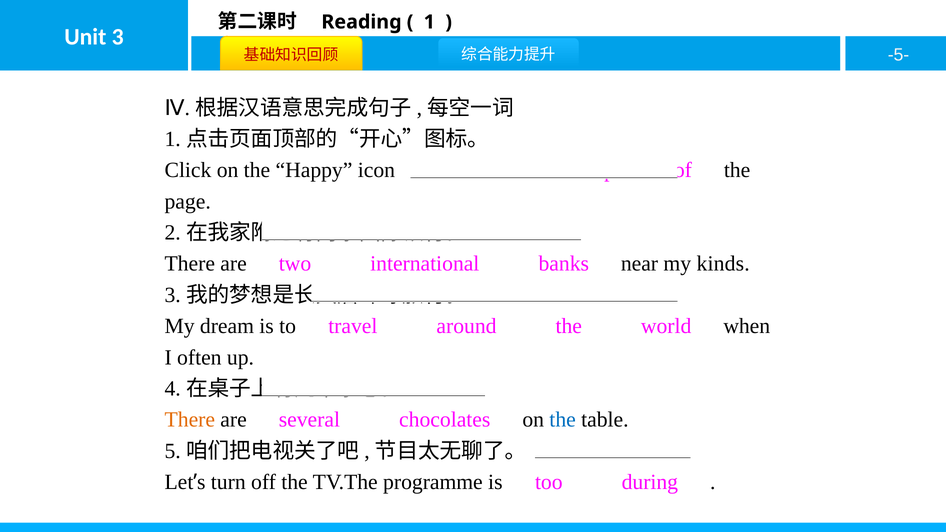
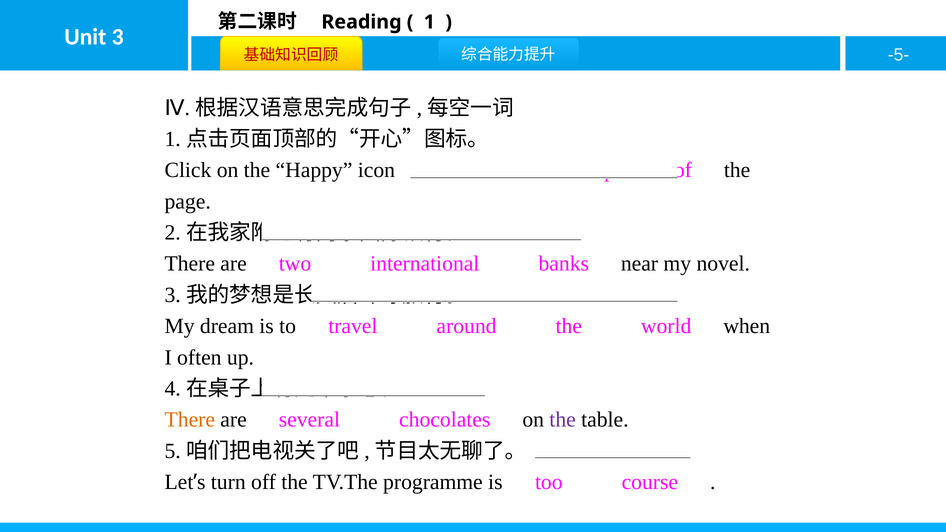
kinds: kinds -> novel (723, 264)
the colour: blue -> purple (563, 420)
during: during -> course (650, 482)
